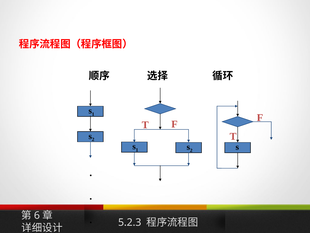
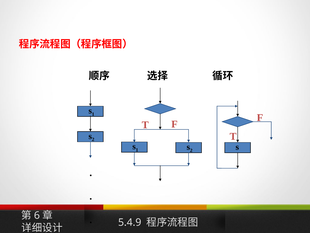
5.2.3: 5.2.3 -> 5.4.9 (130, 222)
